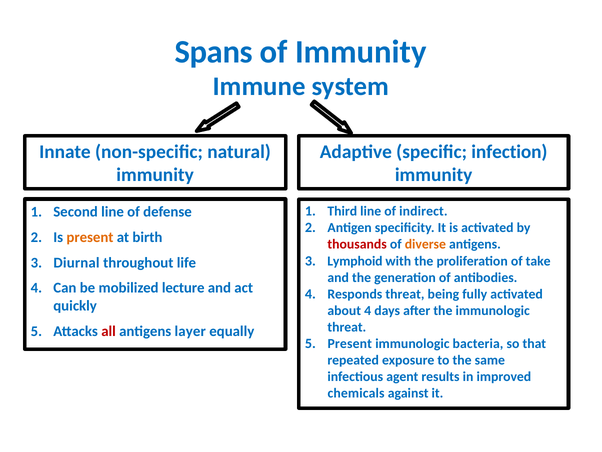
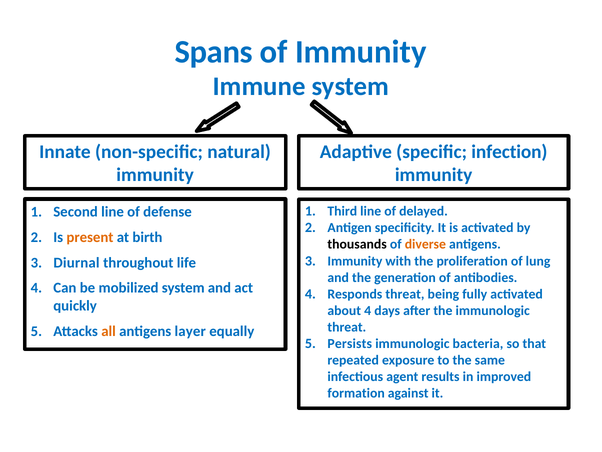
indirect: indirect -> delayed (424, 211)
thousands colour: red -> black (357, 244)
Lymphoid: Lymphoid -> Immunity (355, 261)
take: take -> lung (538, 261)
mobilized lecture: lecture -> system (183, 288)
all colour: red -> orange (109, 331)
Present: Present -> Persists (350, 343)
chemicals: chemicals -> formation (356, 393)
